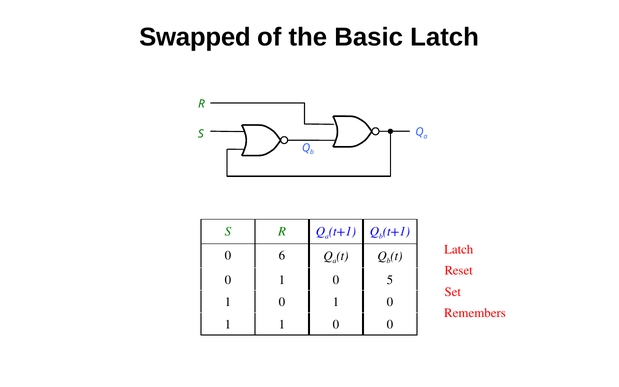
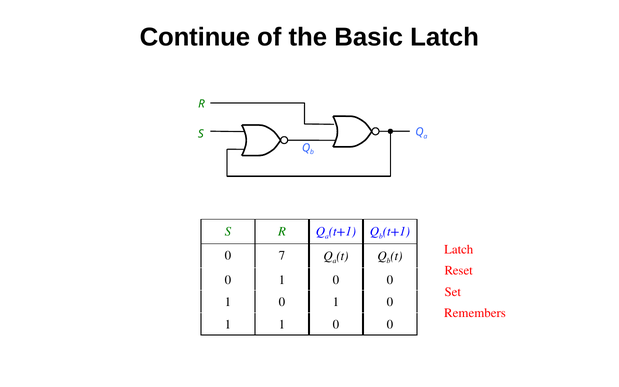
Swapped: Swapped -> Continue (195, 37)
6: 6 -> 7 (282, 255)
0 1 0 5: 5 -> 0 (390, 280)
